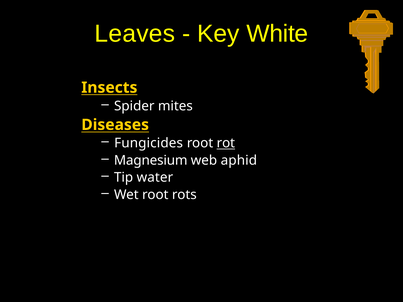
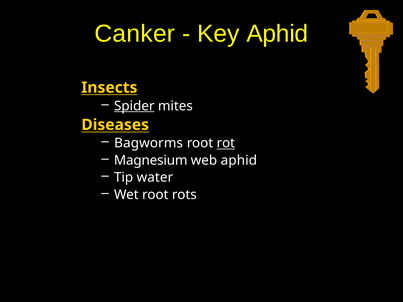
Leaves: Leaves -> Canker (135, 34)
Key White: White -> Aphid (277, 34)
Spider underline: none -> present (134, 106)
Fungicides: Fungicides -> Bagworms (149, 143)
